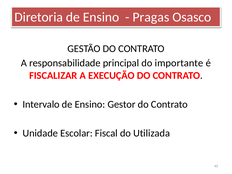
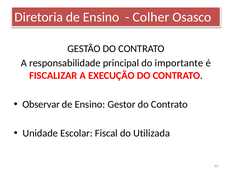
Pragas: Pragas -> Colher (151, 17)
Intervalo: Intervalo -> Observar (41, 104)
